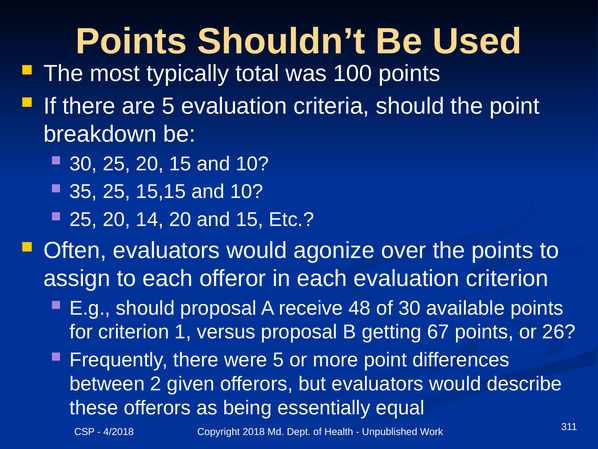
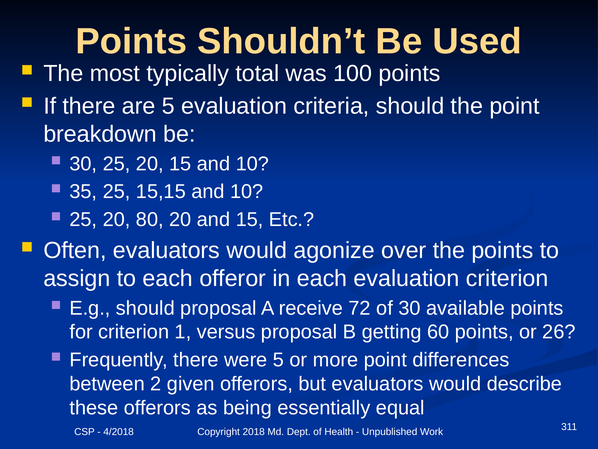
14: 14 -> 80 (150, 219)
48: 48 -> 72 (360, 308)
67: 67 -> 60 (438, 332)
